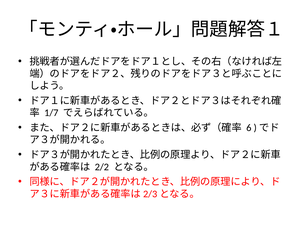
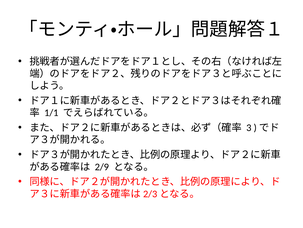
1/7: 1/7 -> 1/1 (51, 112)
6: 6 -> 3 (249, 127)
2/2: 2/2 -> 2/9 (102, 166)
